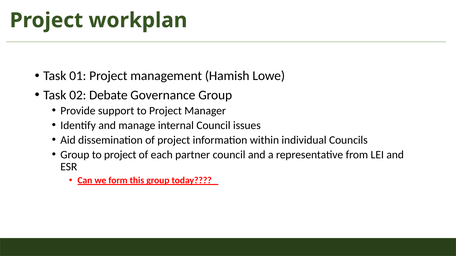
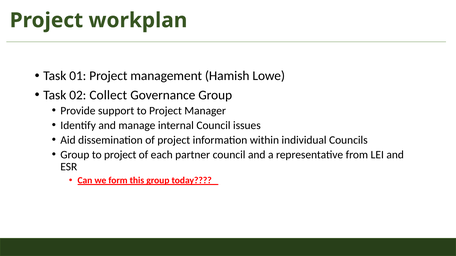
Debate: Debate -> Collect (108, 95)
